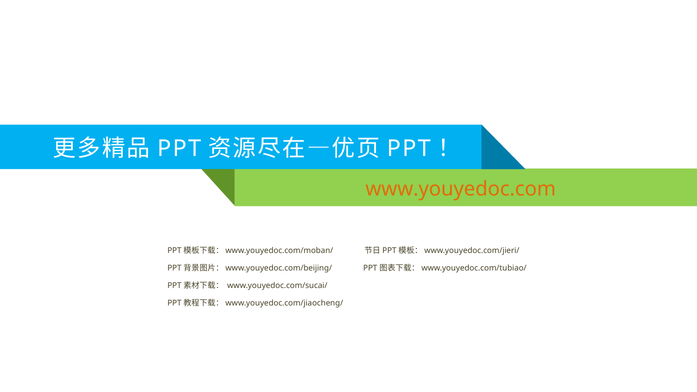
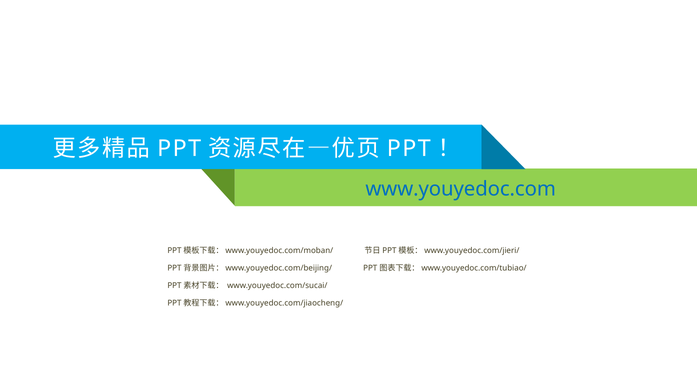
www.youyedoc.com colour: orange -> blue (461, 189)
